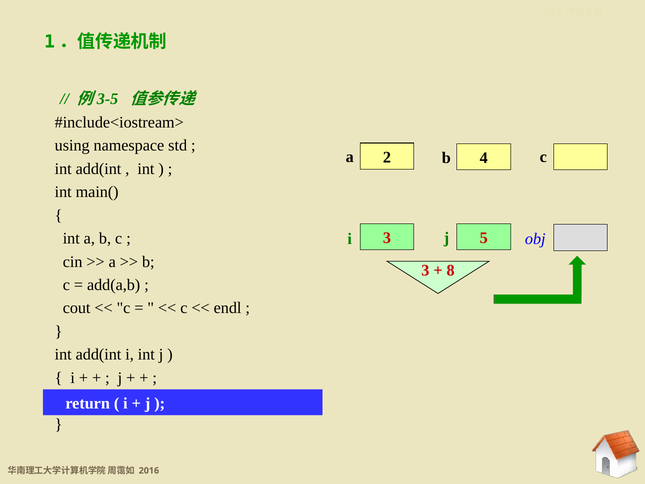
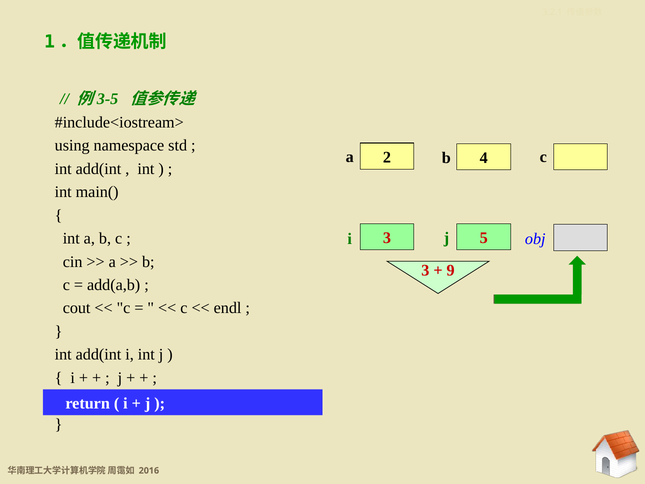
8: 8 -> 9 (451, 270)
